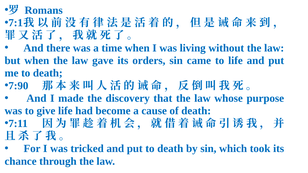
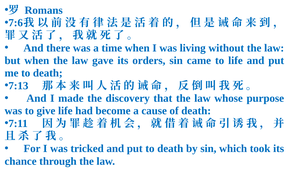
7:1: 7:1 -> 7:6 (16, 23)
7:90: 7:90 -> 7:13 (18, 86)
